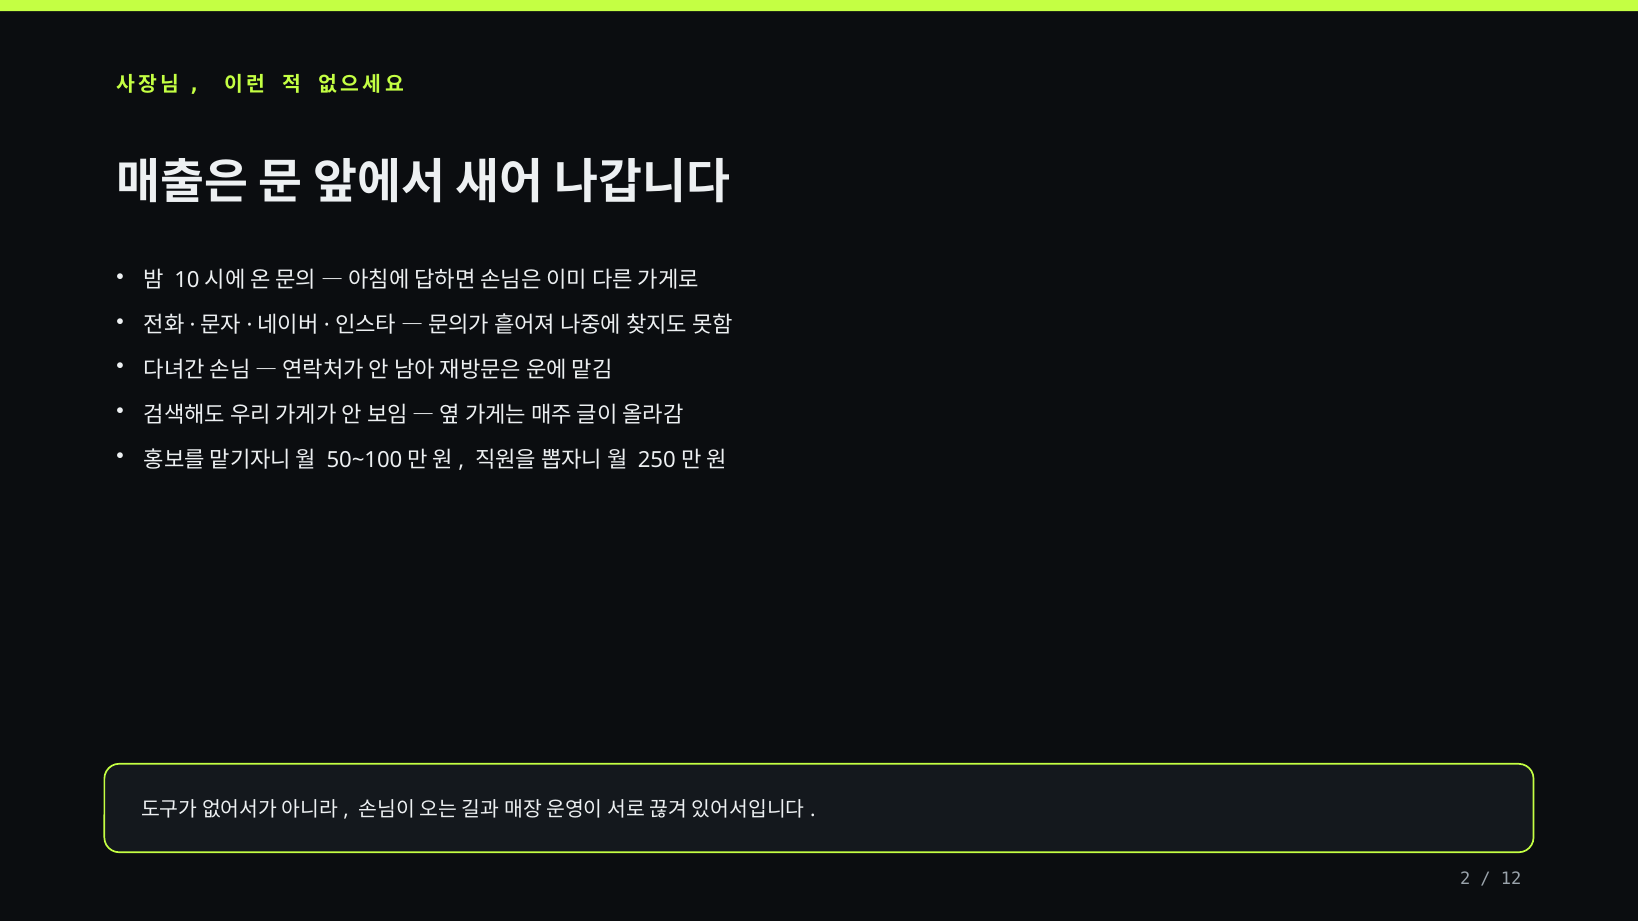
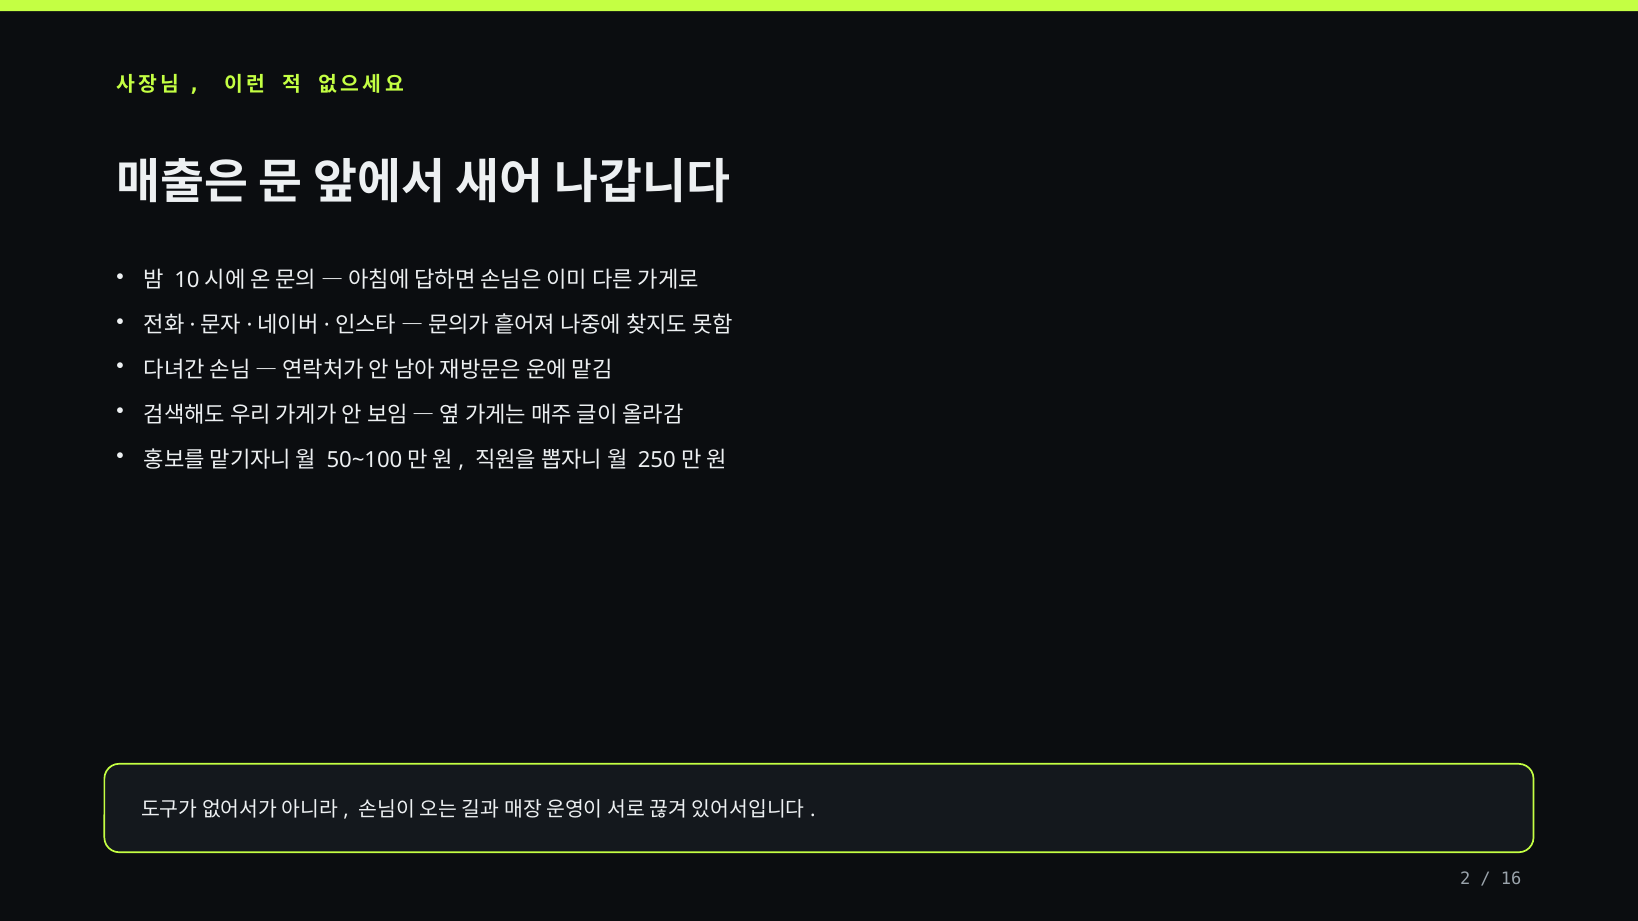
12: 12 -> 16 (1511, 880)
